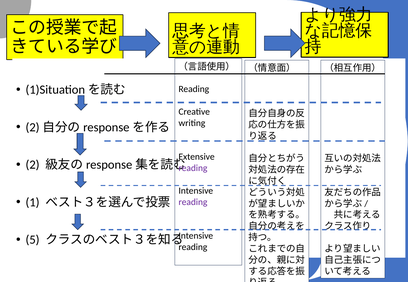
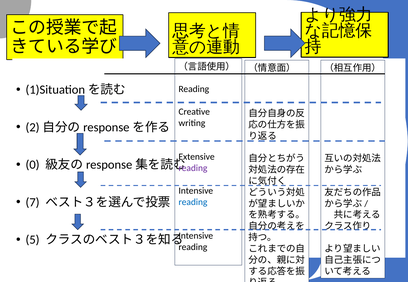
2: 2 -> 0 (33, 165)
1: 1 -> 7 (33, 203)
reading colour: purple -> blue (193, 202)
